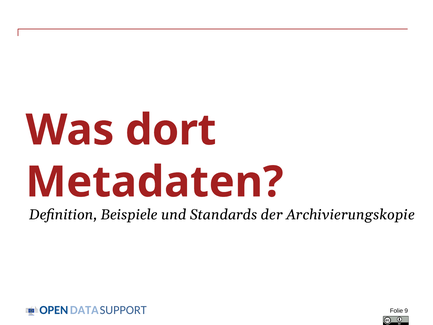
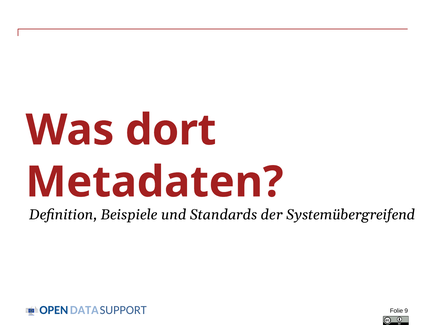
Archivierungskopie: Archivierungskopie -> Systemübergreifend (351, 215)
